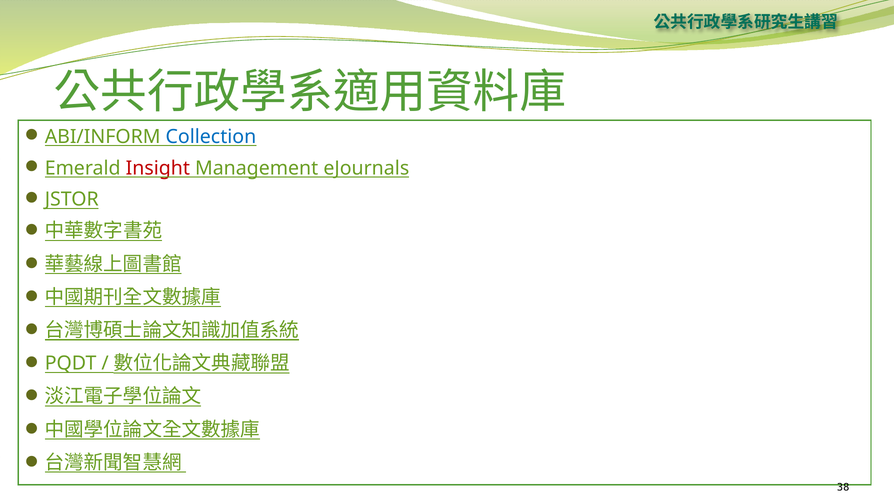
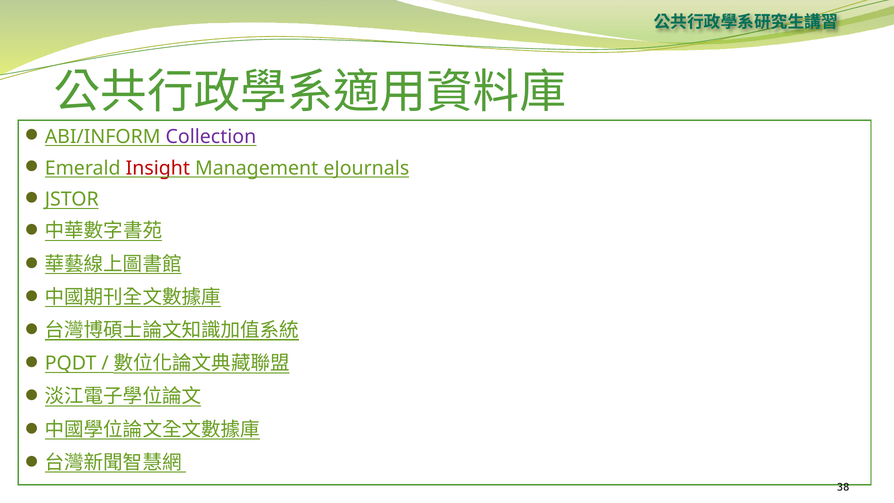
Collection colour: blue -> purple (211, 137)
